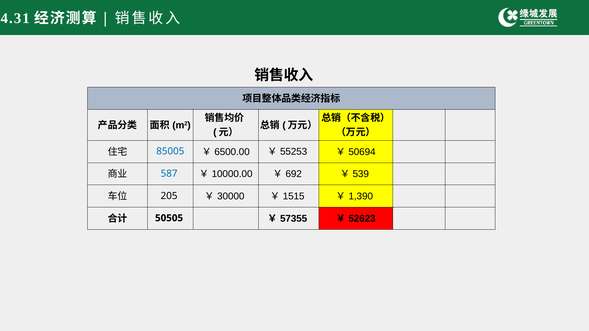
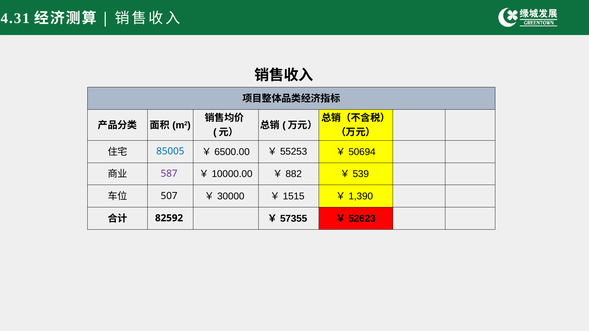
587 colour: blue -> purple (169, 174)
692: 692 -> 882 (294, 174)
205: 205 -> 507 (169, 196)
50505: 50505 -> 82592 (169, 218)
